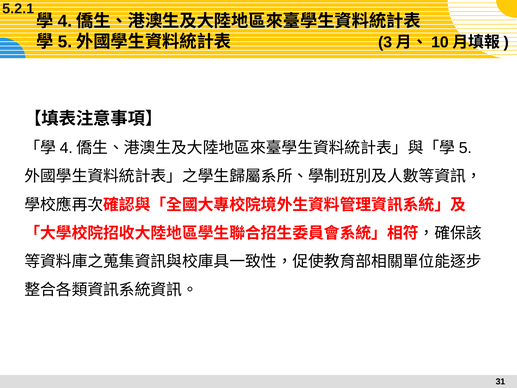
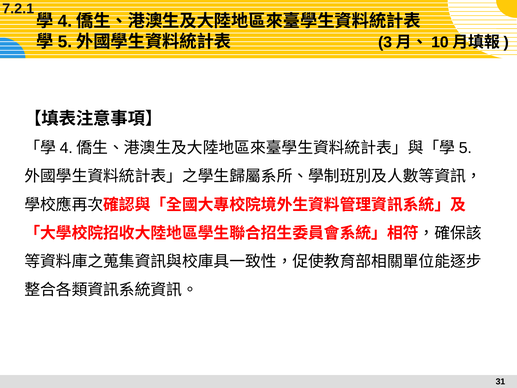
5.2.1: 5.2.1 -> 7.2.1 (18, 9)
